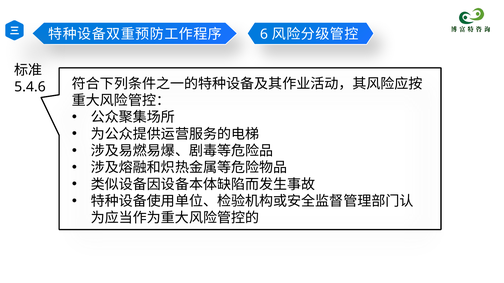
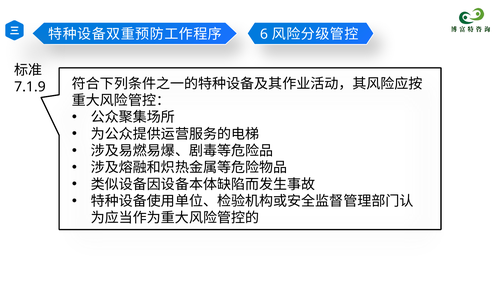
5.4.6: 5.4.6 -> 7.1.9 (30, 87)
